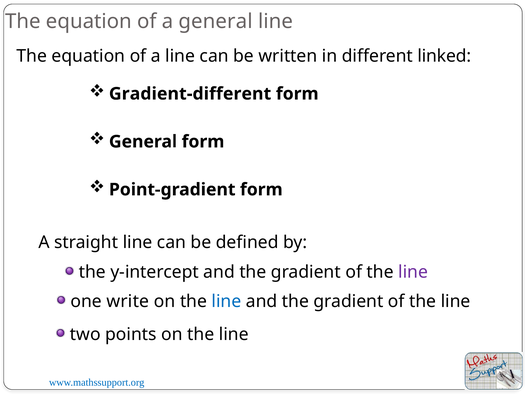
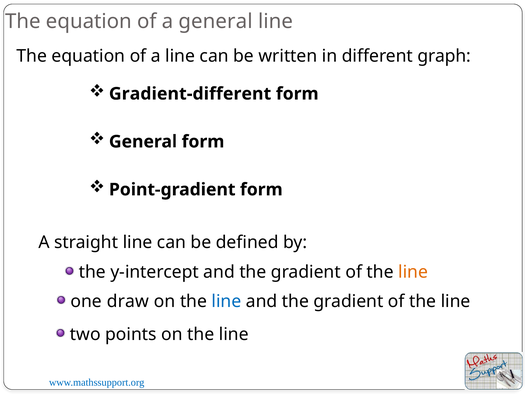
linked: linked -> graph (444, 56)
line colour: purple -> orange (413, 272)
write: write -> draw (128, 301)
